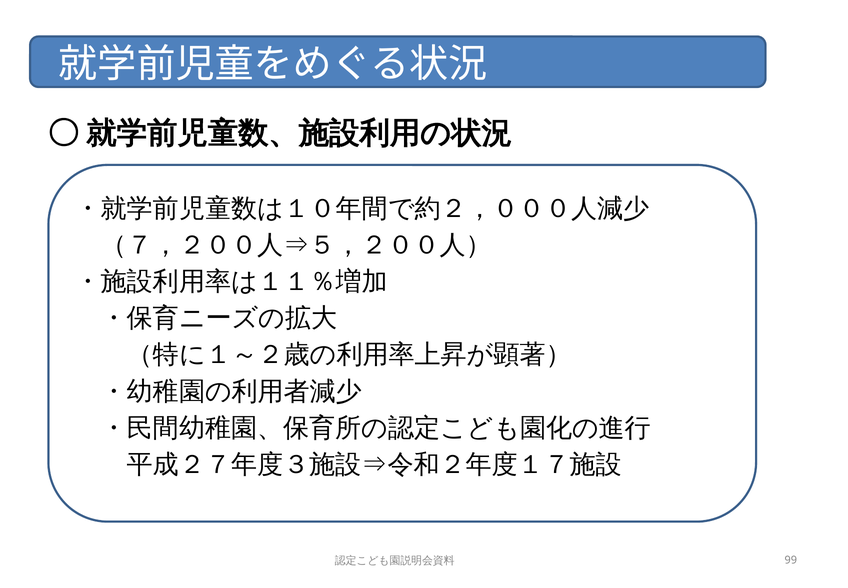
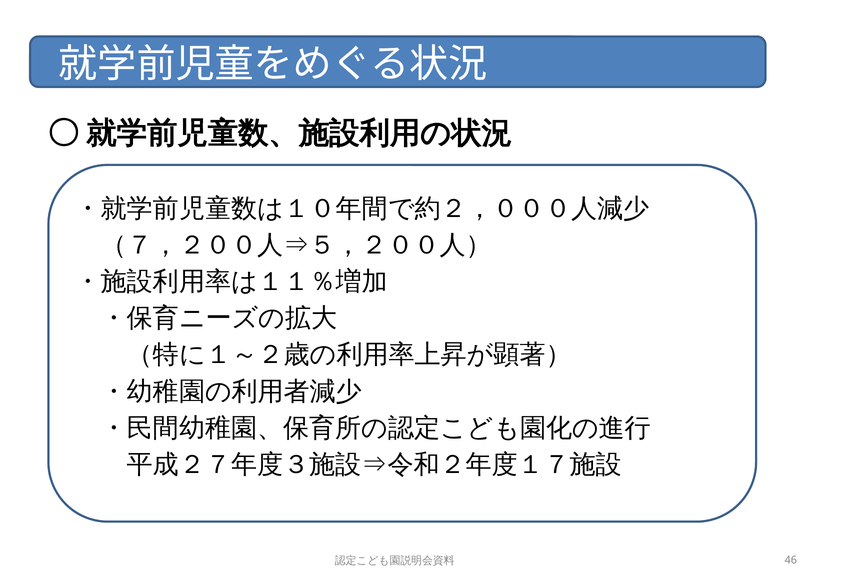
99: 99 -> 46 (791, 560)
